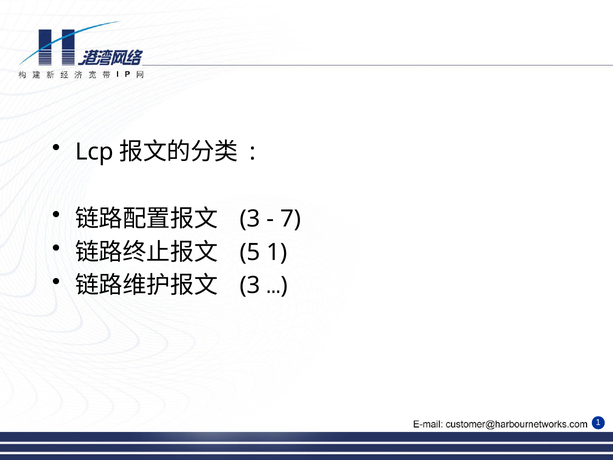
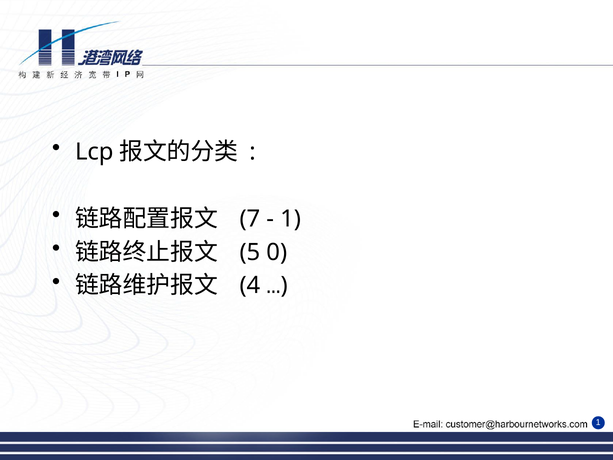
3: 3 -> 7 (250, 219)
7: 7 -> 1 (291, 219)
5 1: 1 -> 0 (277, 252)
3: 3 -> 4 (250, 285)
